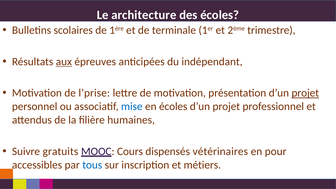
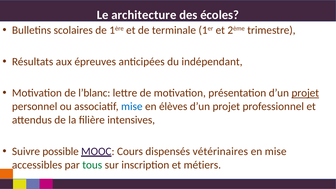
aux underline: present -> none (64, 62)
l’prise: l’prise -> l’blanc (94, 93)
en écoles: écoles -> élèves (173, 106)
humaines: humaines -> intensives (131, 120)
gratuits: gratuits -> possible (61, 151)
en pour: pour -> mise (276, 151)
tous colour: blue -> green (92, 165)
